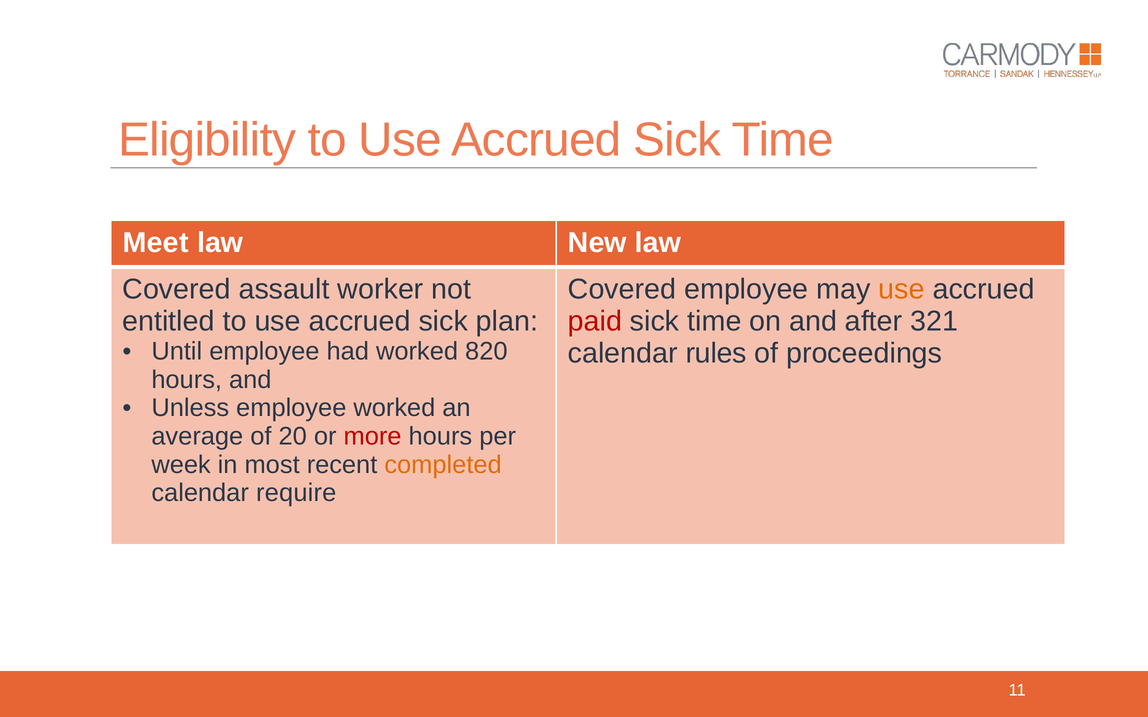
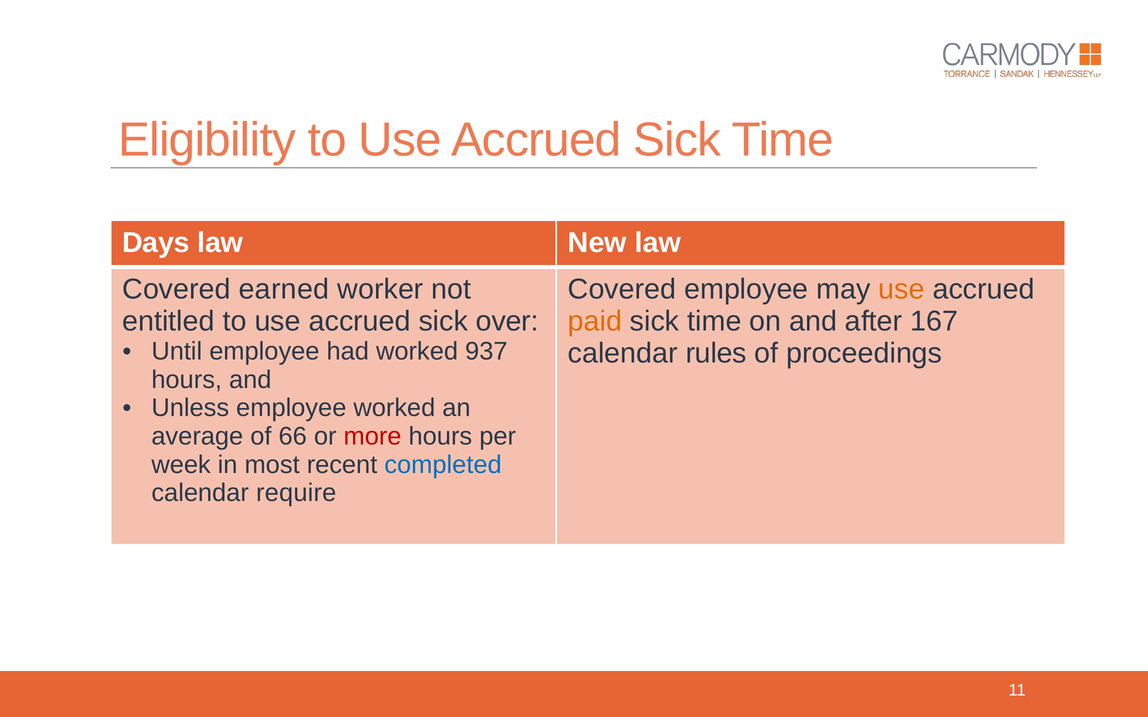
Meet: Meet -> Days (156, 243)
assault: assault -> earned (284, 289)
plan: plan -> over (507, 322)
paid colour: red -> orange (595, 322)
321: 321 -> 167 (934, 322)
820: 820 -> 937 (486, 352)
20: 20 -> 66 (293, 437)
completed colour: orange -> blue (443, 465)
